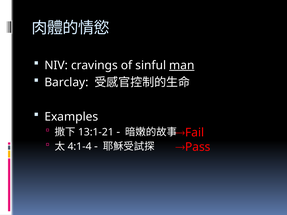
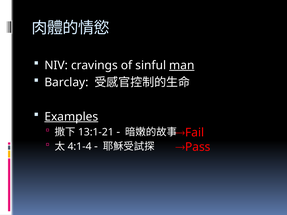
Examples underline: none -> present (71, 117)
